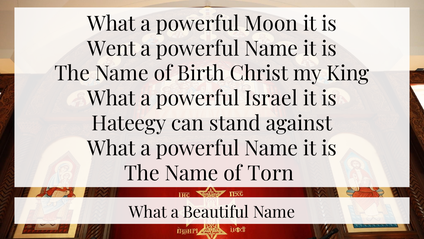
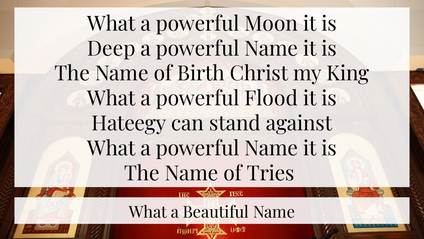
Went: Went -> Deep (111, 49)
Israel: Israel -> Flood (271, 99)
Torn: Torn -> Tries (271, 173)
